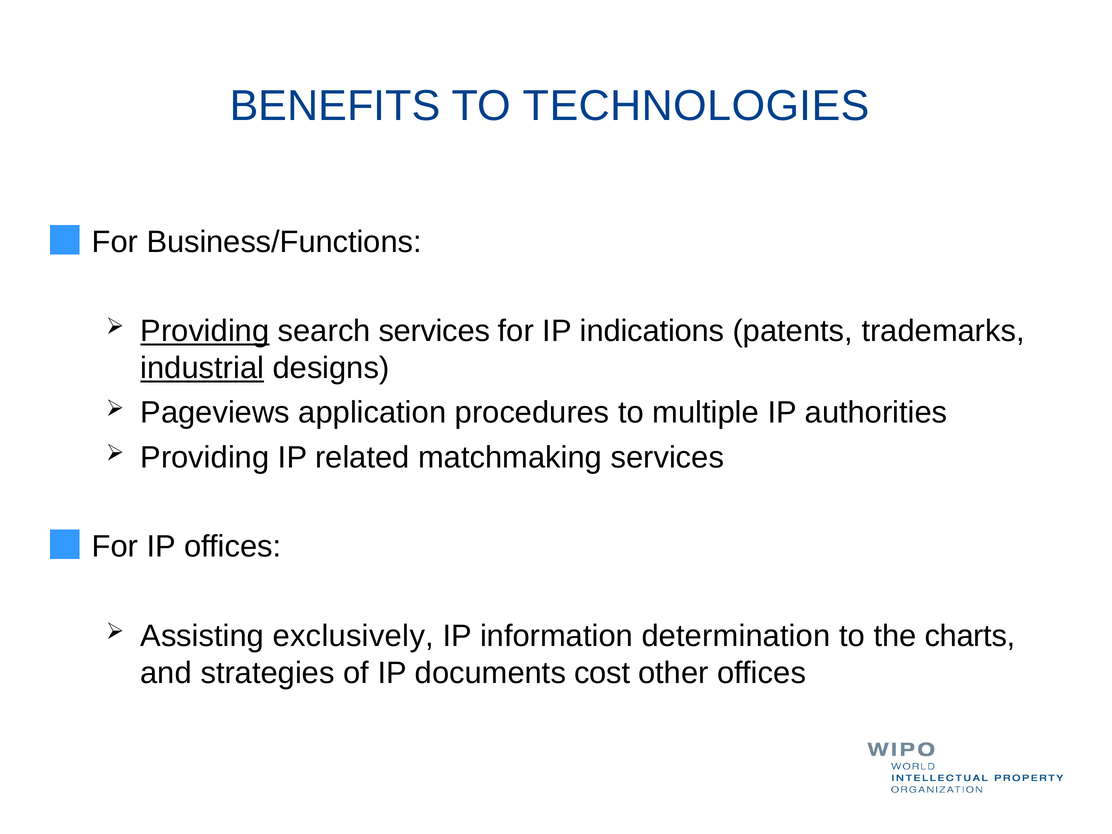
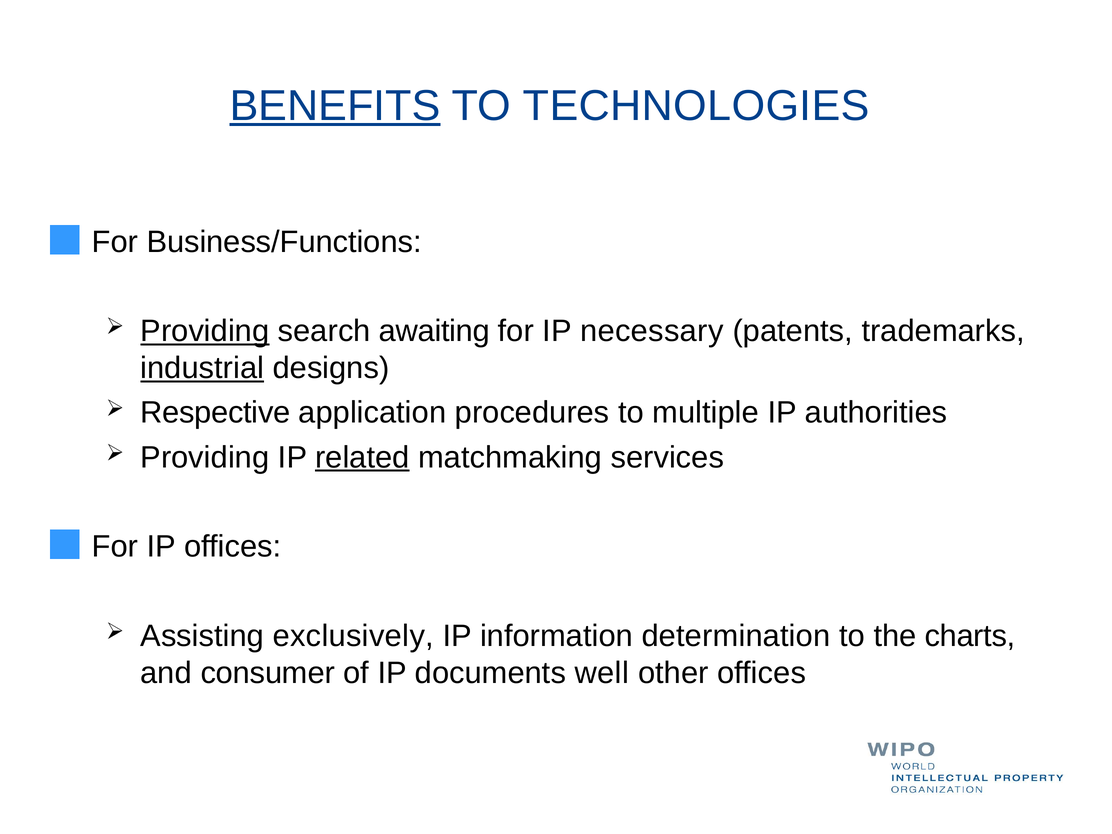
BENEFITS underline: none -> present (335, 106)
search services: services -> awaiting (434, 331)
indications: indications -> necessary (652, 331)
Pageviews: Pageviews -> Respective (215, 413)
related underline: none -> present (362, 457)
strategies: strategies -> consumer (268, 673)
cost: cost -> well (602, 673)
